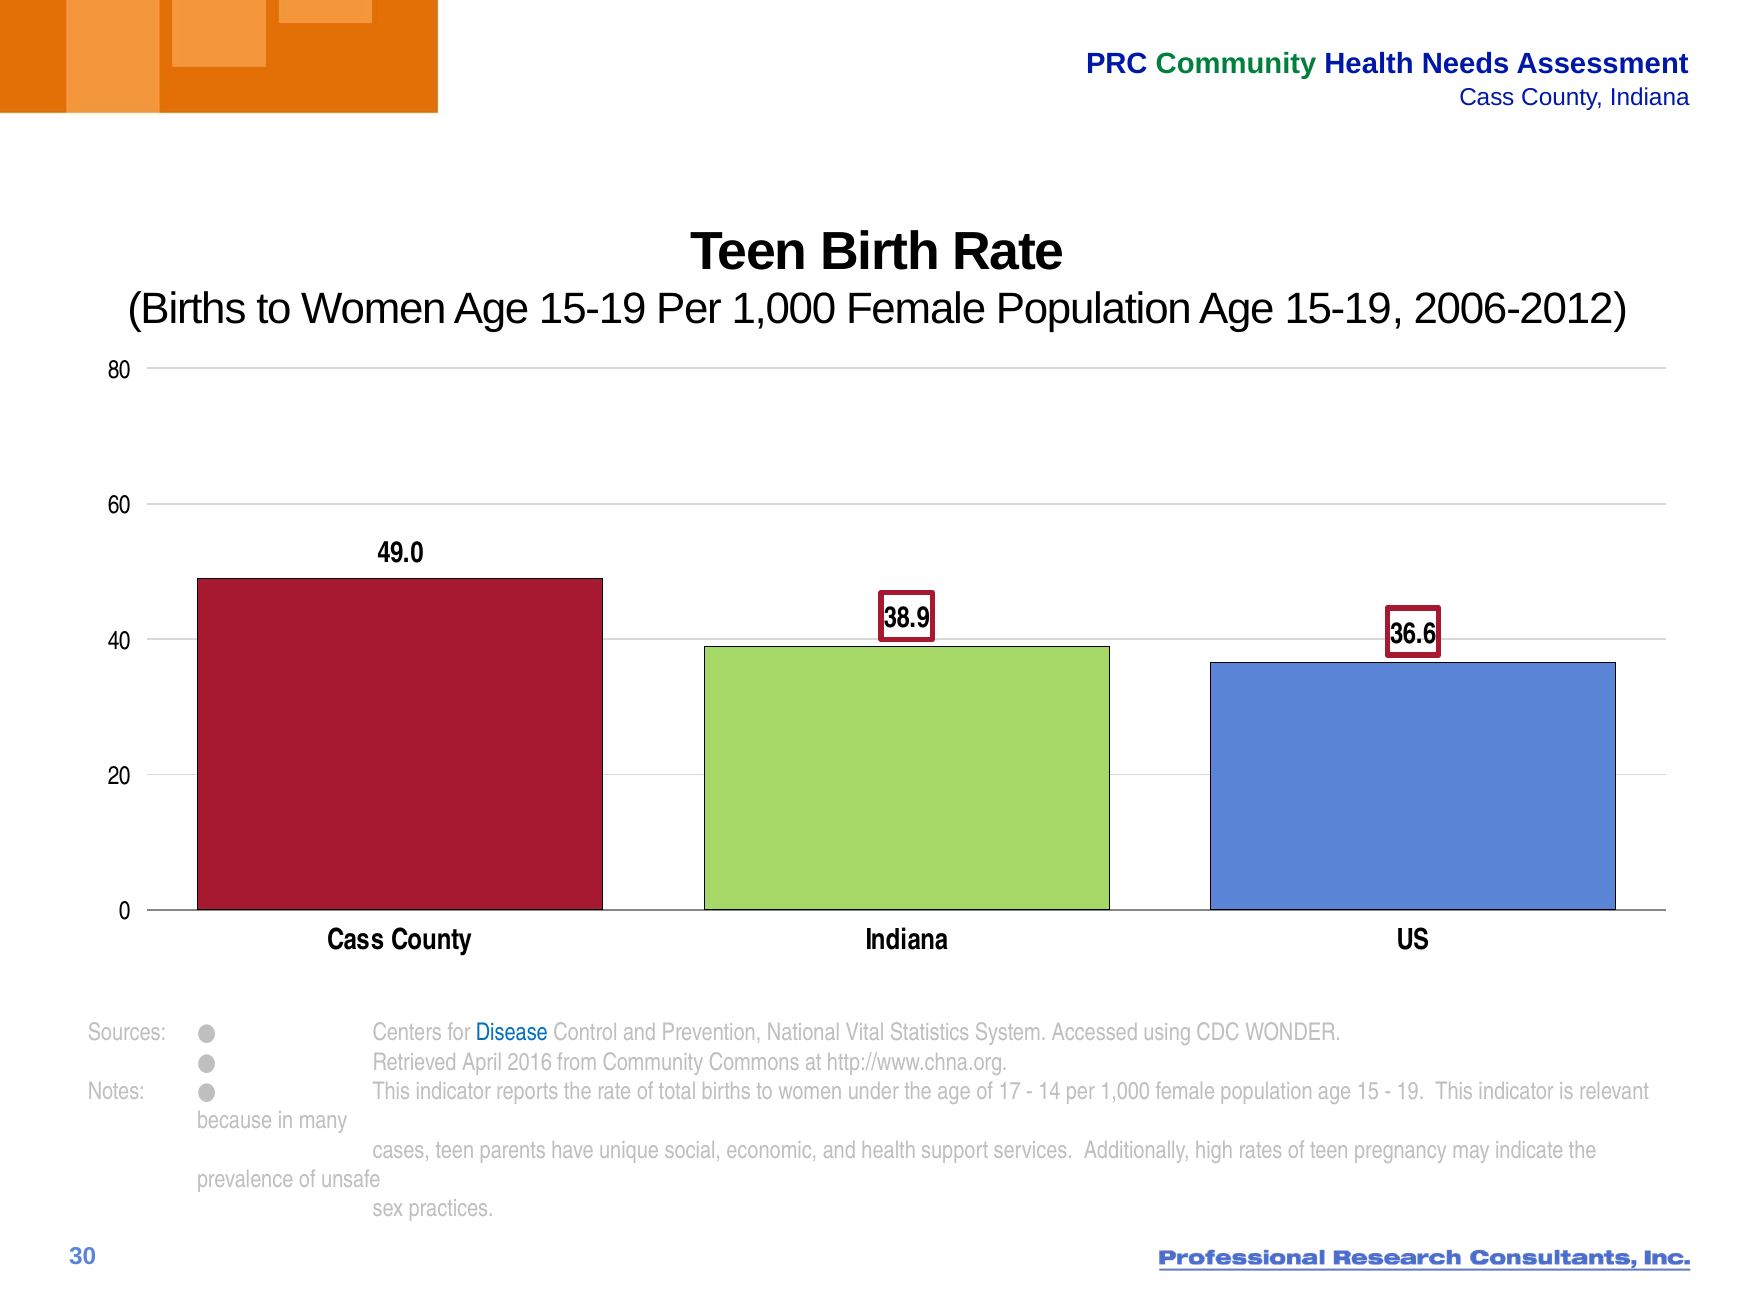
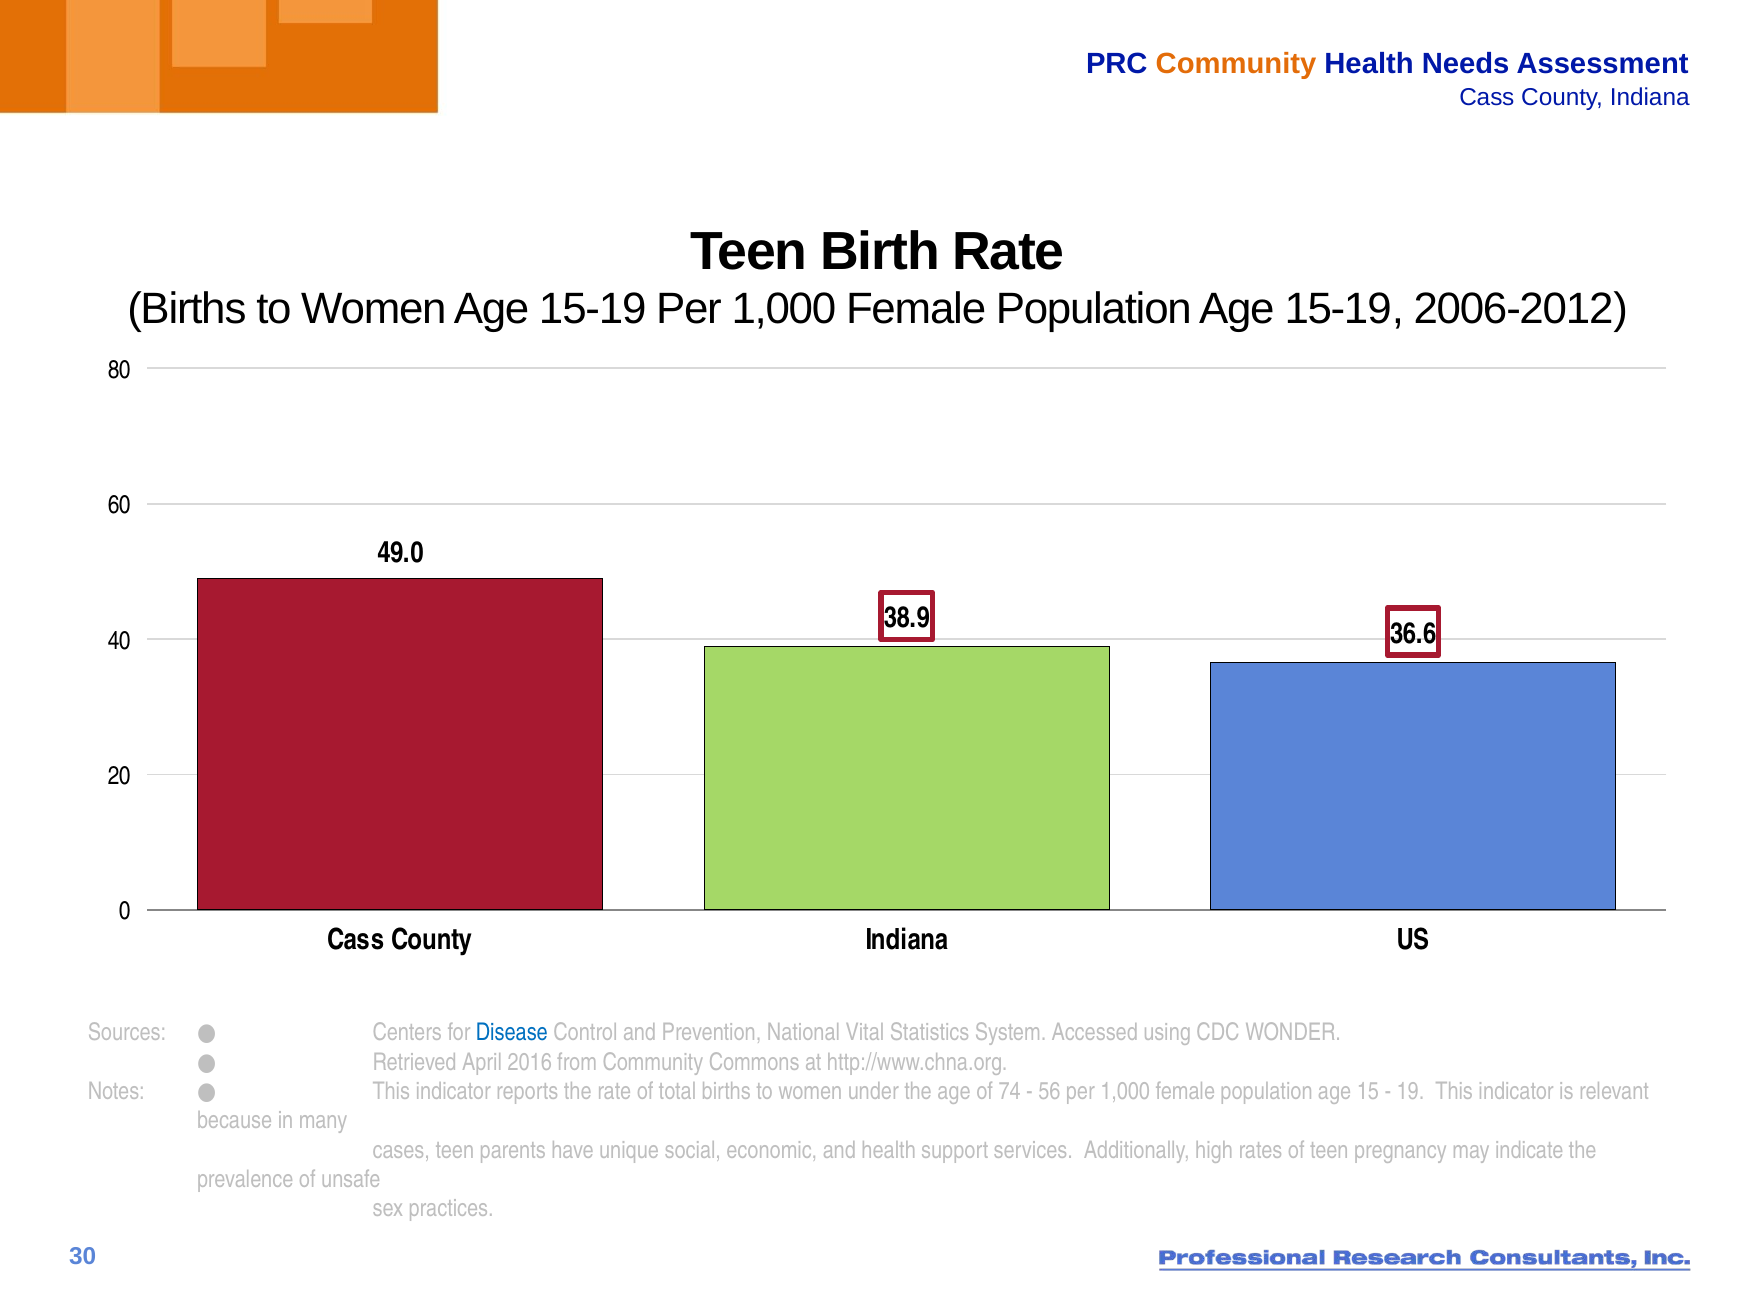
Community colour: green -> orange (1236, 64)
17: 17 -> 74 (1010, 1092)
14: 14 -> 56 (1049, 1092)
